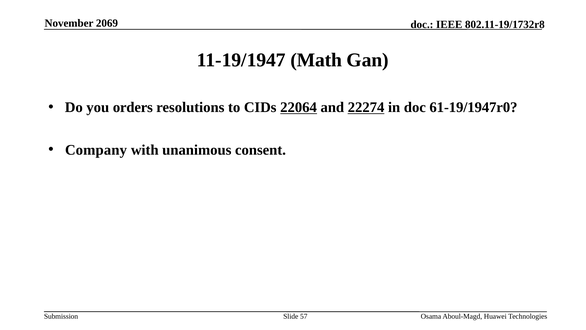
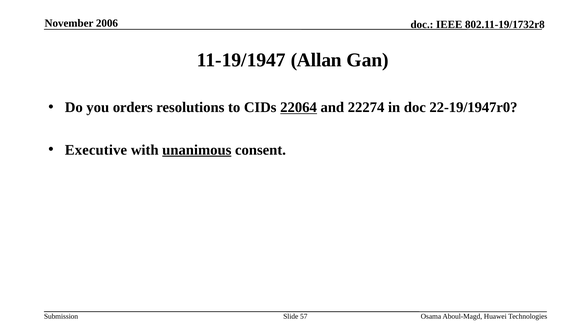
2069: 2069 -> 2006 (107, 23)
Math: Math -> Allan (316, 60)
22274 underline: present -> none (366, 107)
61-19/1947r0: 61-19/1947r0 -> 22-19/1947r0 (473, 107)
Company: Company -> Executive (96, 150)
unanimous underline: none -> present (197, 150)
